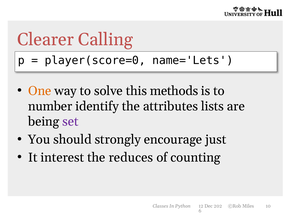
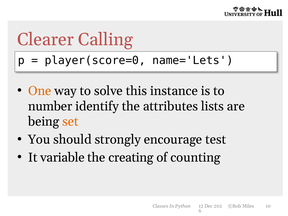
methods: methods -> instance (174, 91)
set colour: purple -> orange (70, 122)
just: just -> test (216, 140)
interest: interest -> variable (62, 157)
reduces: reduces -> creating (131, 157)
